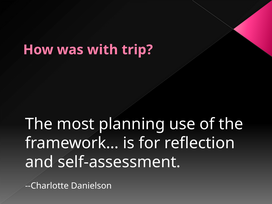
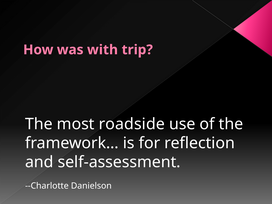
planning: planning -> roadside (132, 124)
